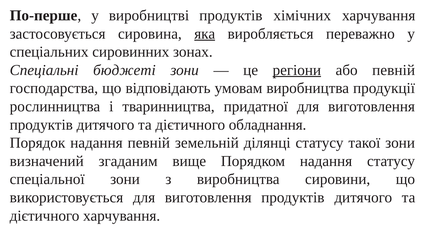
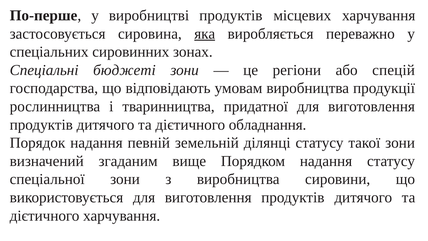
хімічних: хімічних -> місцевих (302, 15)
регіони underline: present -> none (297, 70)
або певній: певній -> спецій (394, 70)
